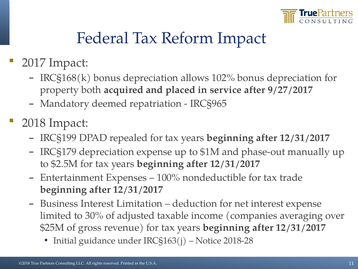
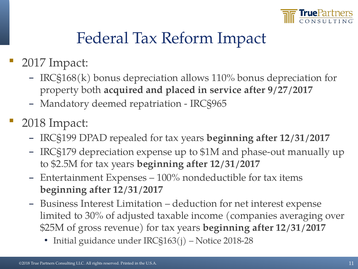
102%: 102% -> 110% (223, 78)
trade: trade -> items (291, 177)
